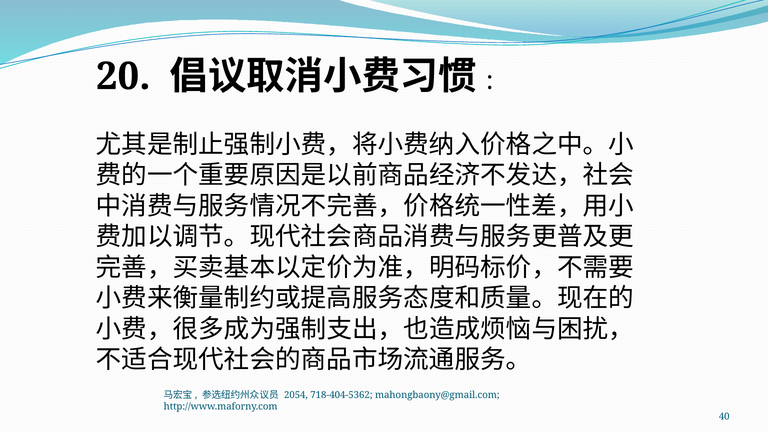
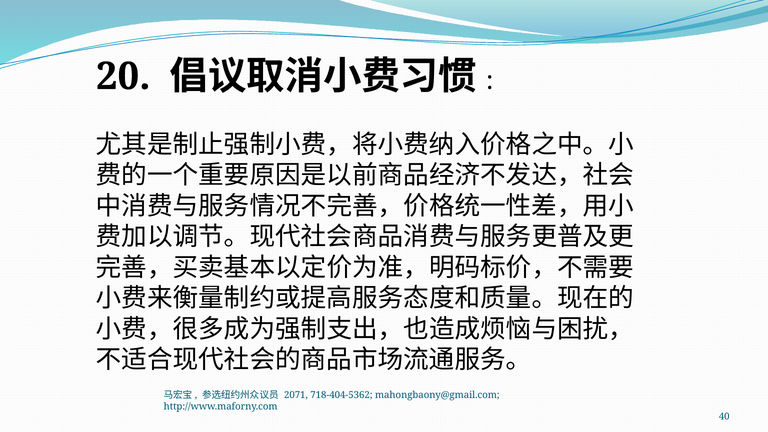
2054: 2054 -> 2071 (296, 395)
